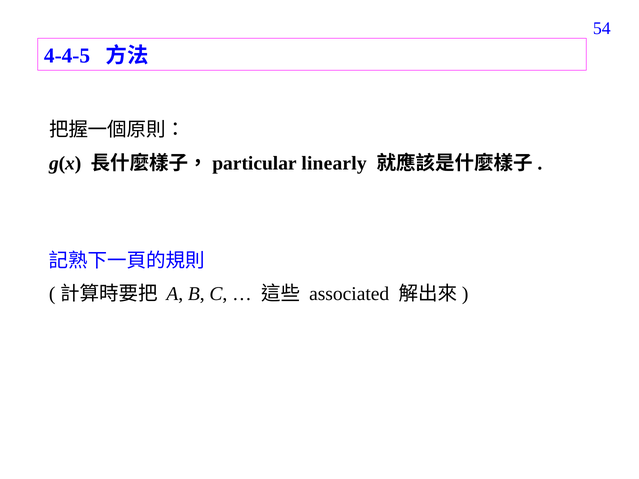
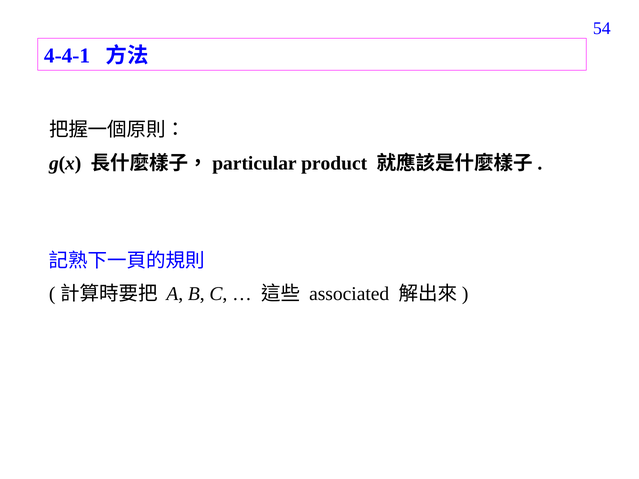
4-4-5: 4-4-5 -> 4-4-1 (67, 56)
linearly: linearly -> product (334, 163)
